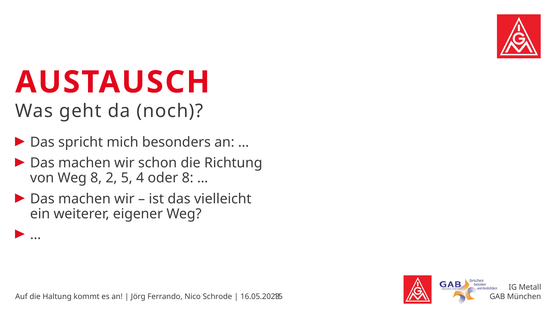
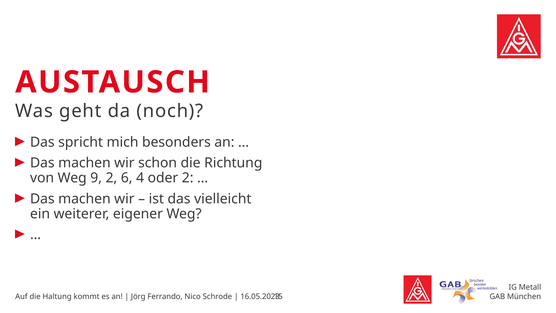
Weg 8: 8 -> 9 (96, 178)
5: 5 -> 6 (127, 178)
oder 8: 8 -> 2 (188, 178)
